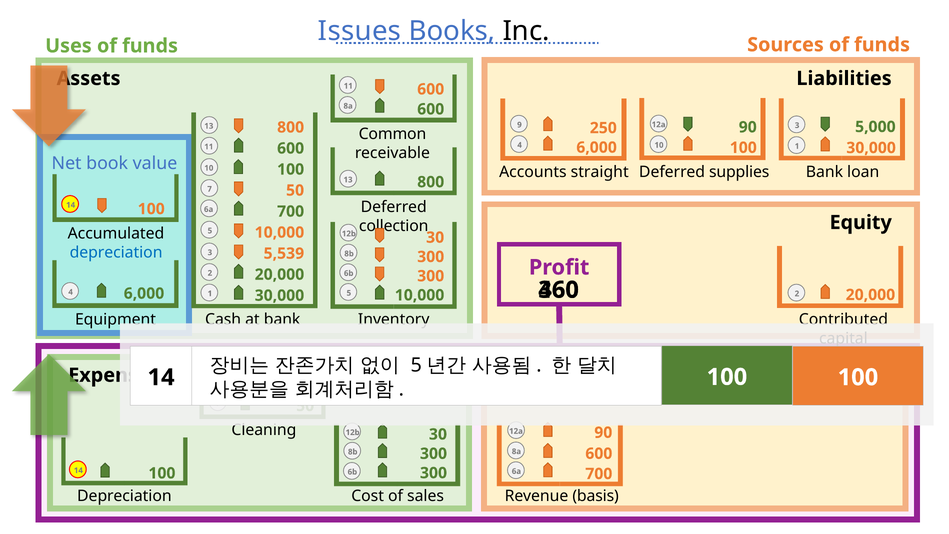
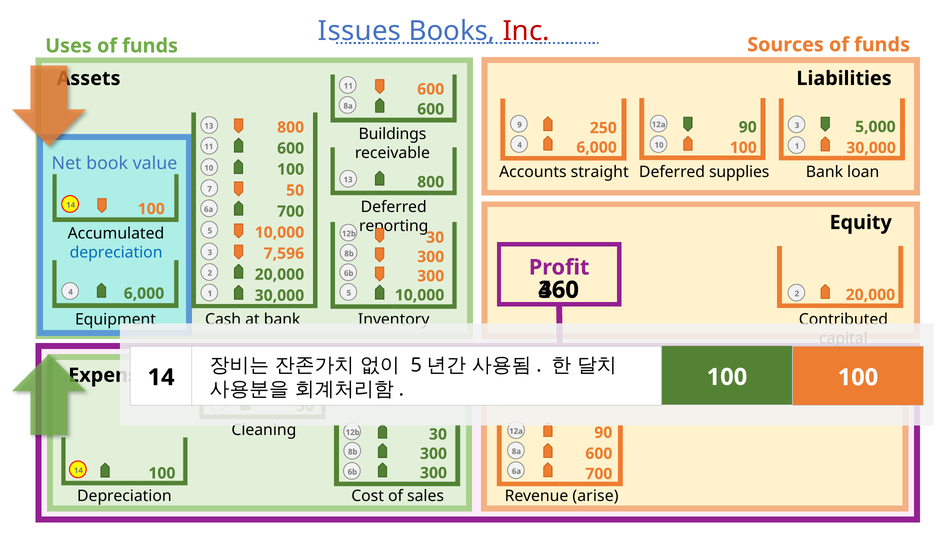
Inc colour: black -> red (526, 31)
Common: Common -> Buildings (392, 134)
collection: collection -> reporting (394, 226)
5,539: 5,539 -> 7,596 (284, 253)
basis: basis -> arise (595, 496)
